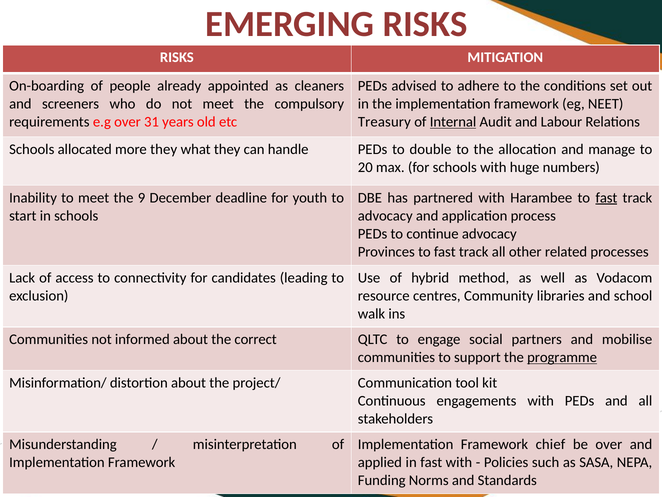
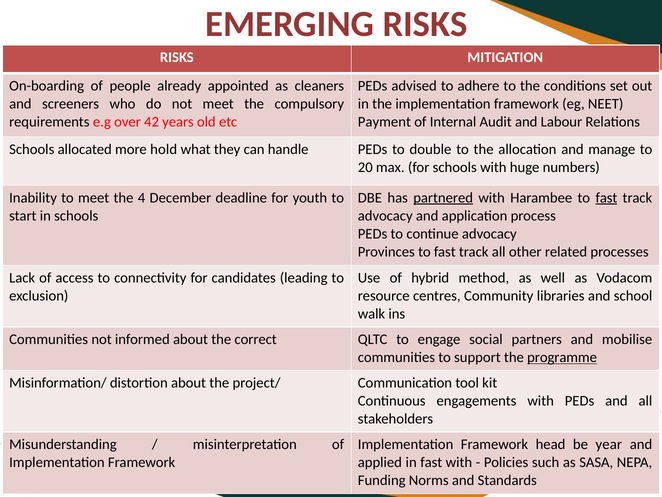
31: 31 -> 42 (152, 122)
Treasury: Treasury -> Payment (384, 122)
Internal underline: present -> none (453, 122)
more they: they -> hold (164, 149)
9: 9 -> 4 (141, 198)
partnered underline: none -> present (443, 198)
chief: chief -> head (551, 444)
be over: over -> year (609, 444)
